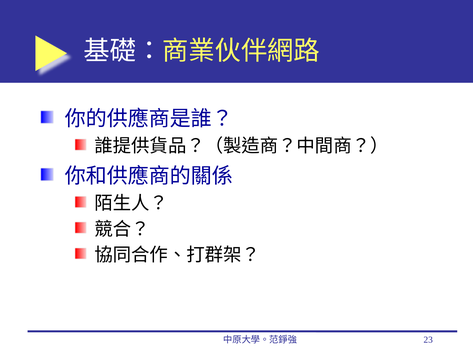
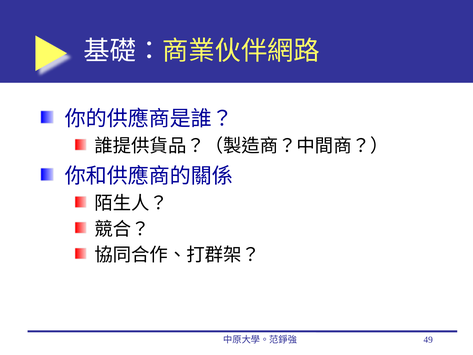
23: 23 -> 49 (428, 340)
